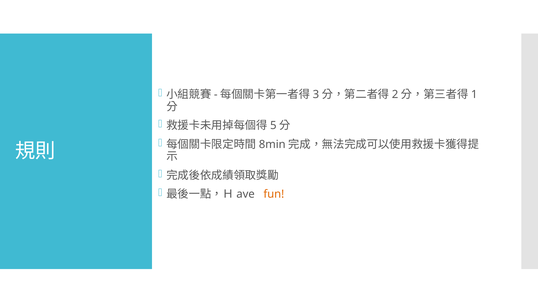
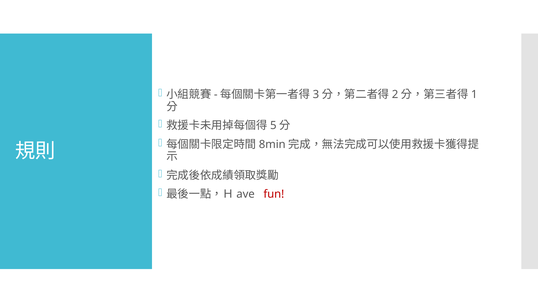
fun colour: orange -> red (274, 194)
